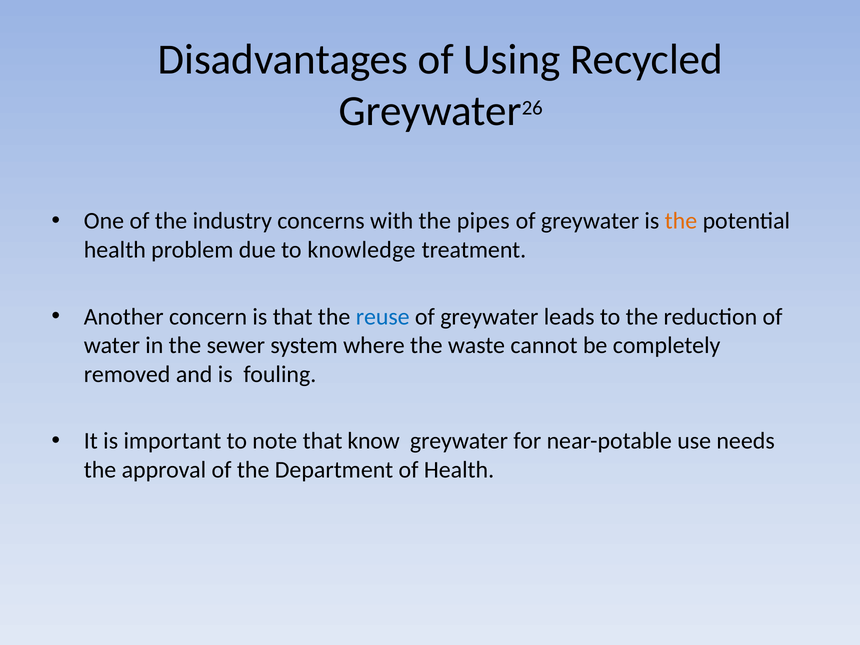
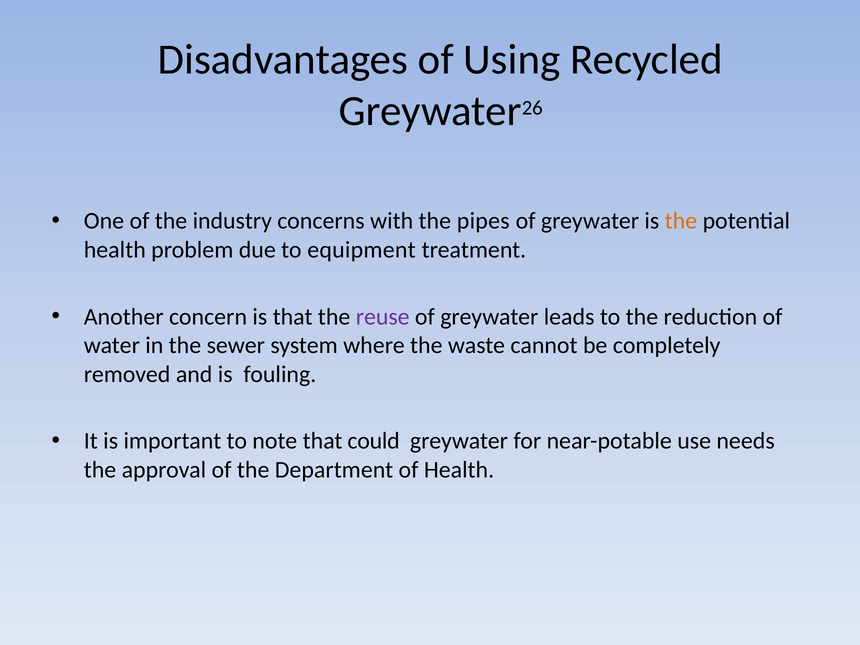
knowledge: knowledge -> equipment (361, 250)
reuse colour: blue -> purple (383, 317)
know: know -> could (374, 441)
